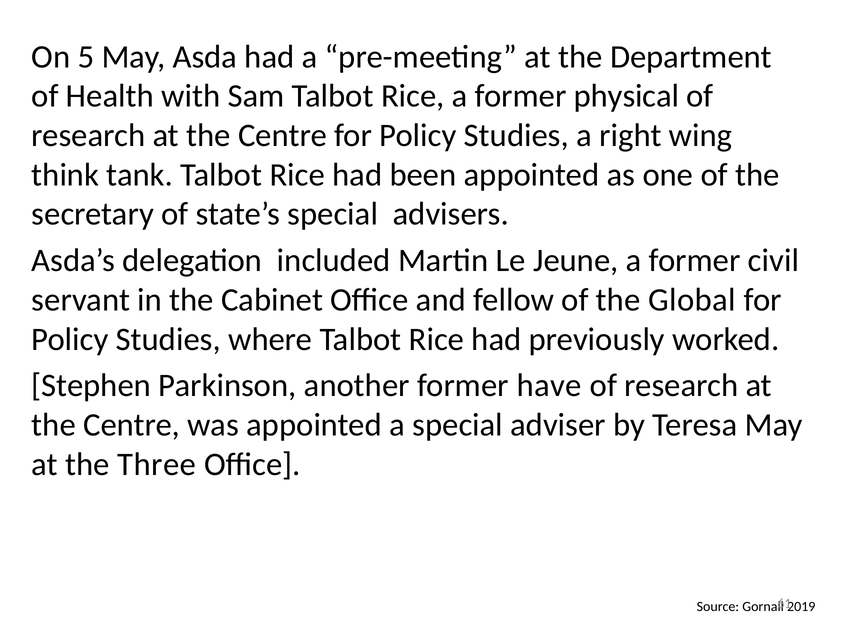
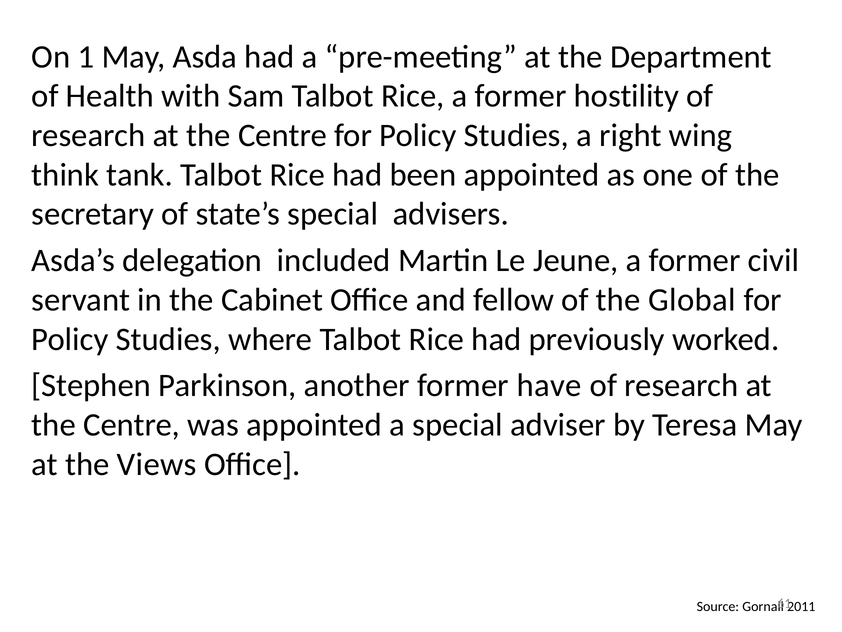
5: 5 -> 1 (86, 57)
physical: physical -> hostility (626, 96)
Three: Three -> Views (157, 464)
2019: 2019 -> 2011 (801, 606)
